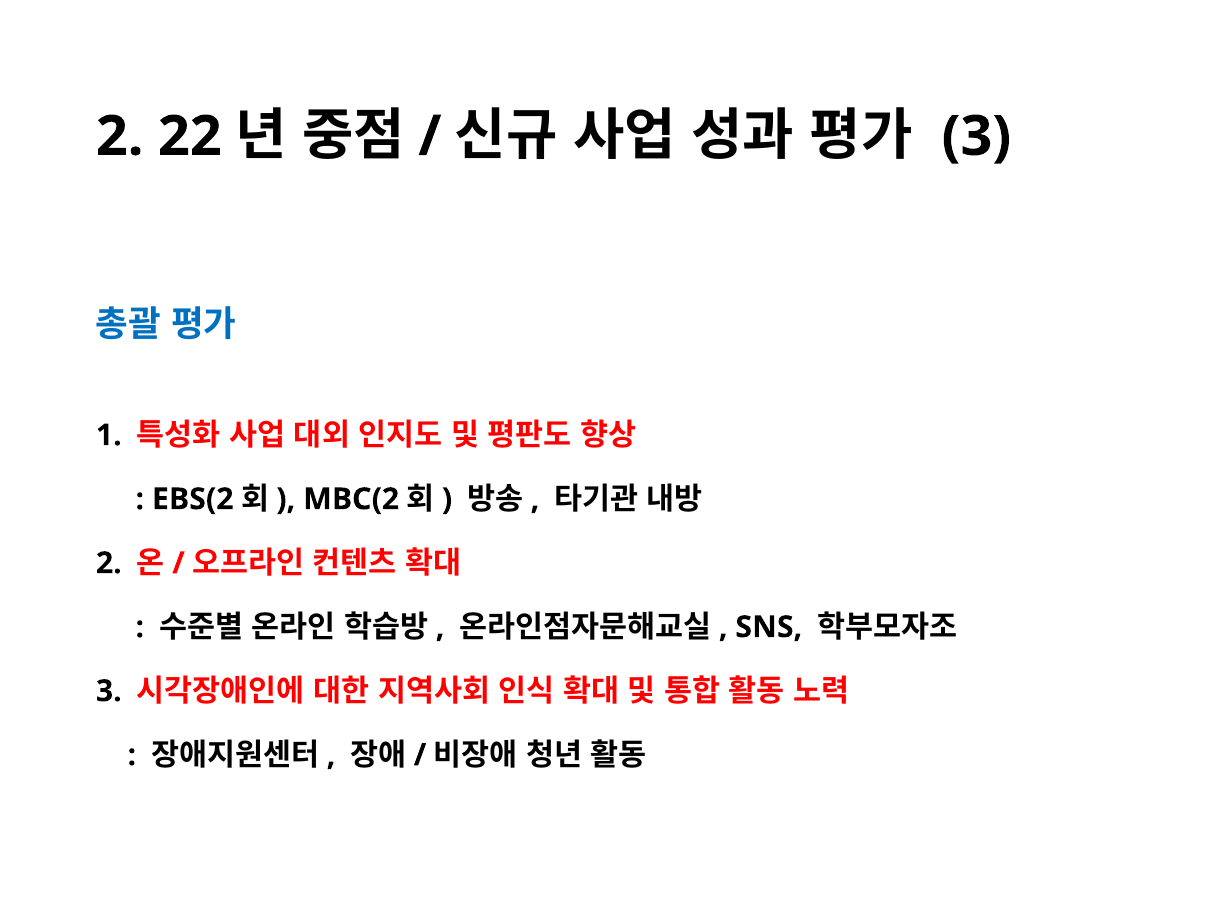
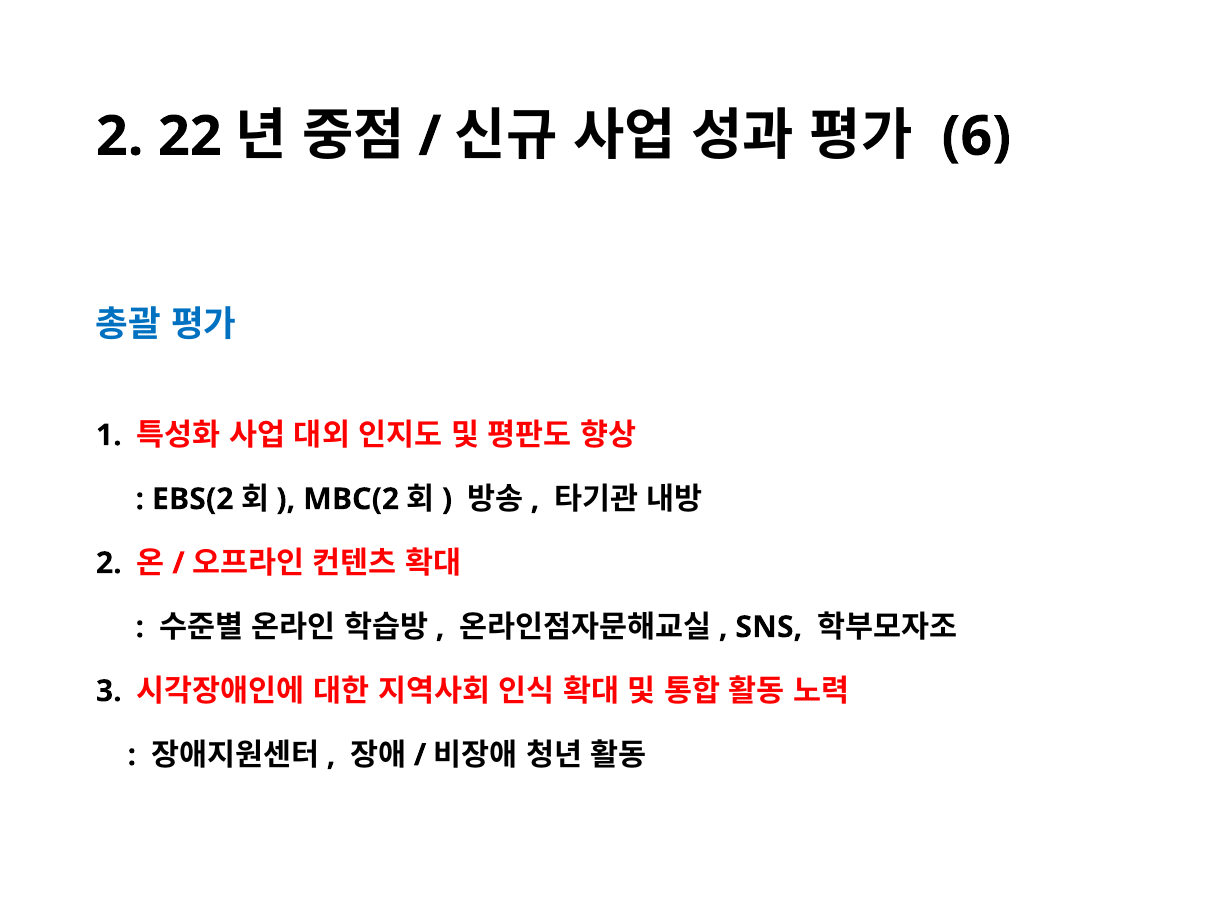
3: 3 -> 6 (976, 137)
